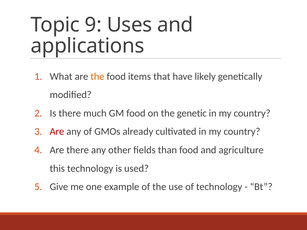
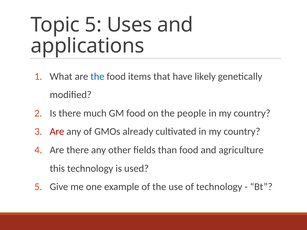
Topic 9: 9 -> 5 (93, 25)
the colour: orange -> blue (97, 77)
genetic: genetic -> people (192, 113)
